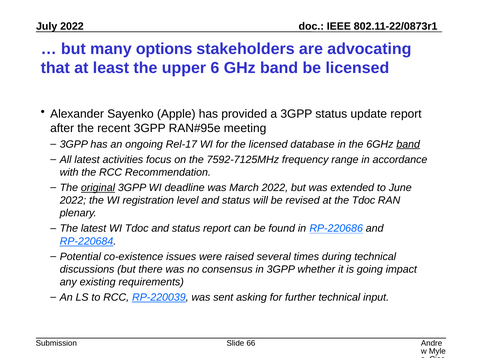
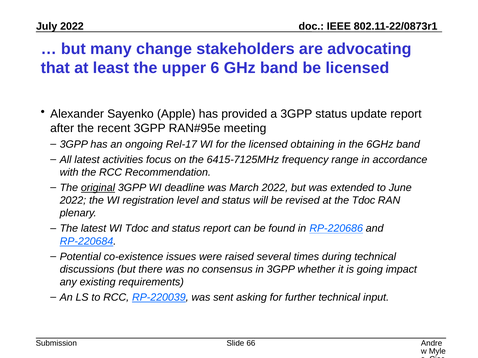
options: options -> change (164, 49)
database: database -> obtaining (313, 144)
band underline: present -> none (408, 144)
7592-7125MHz: 7592-7125MHz -> 6415-7125MHz (243, 160)
